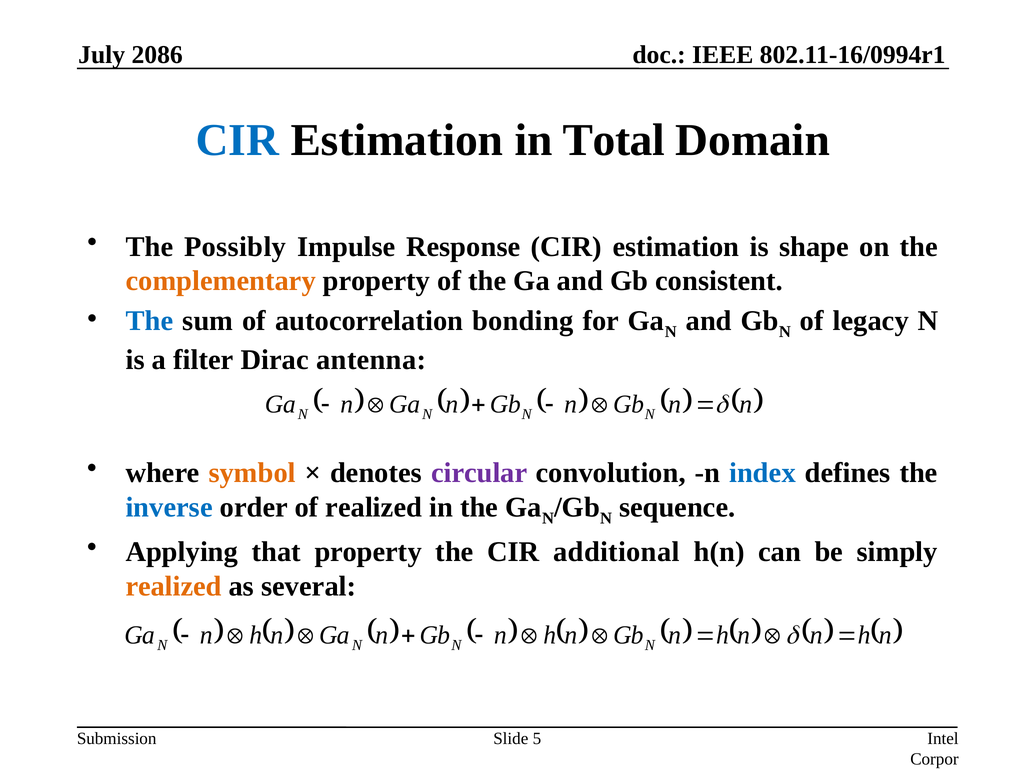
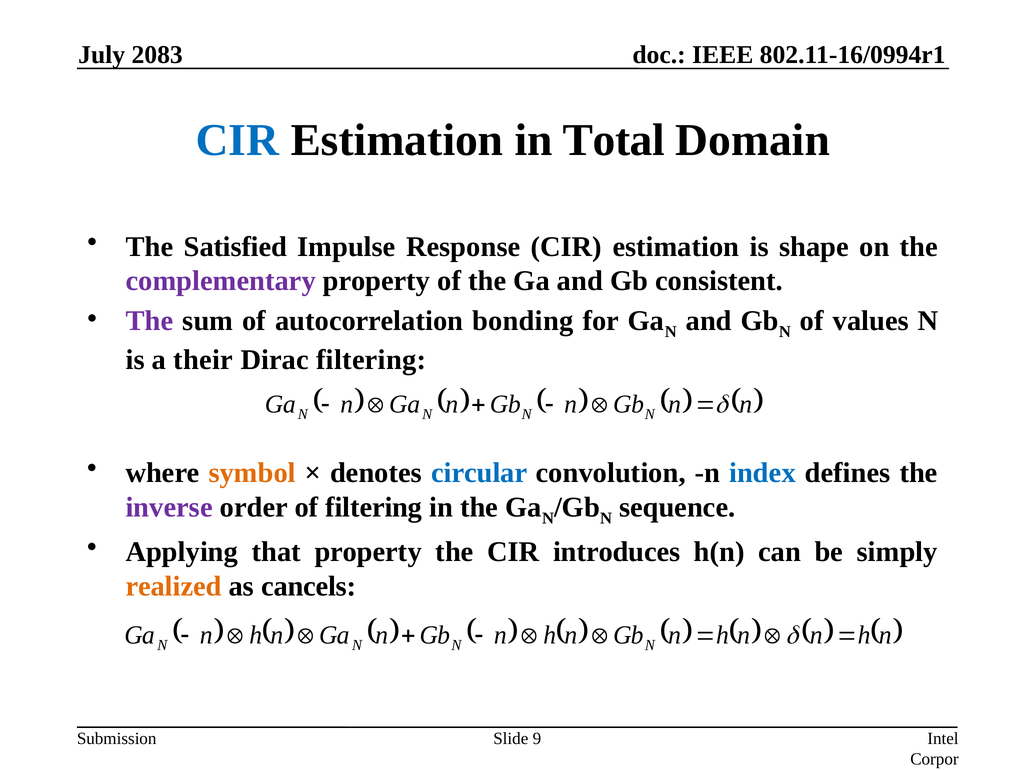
2086: 2086 -> 2083 (157, 55)
Possibly: Possibly -> Satisfied (235, 247)
complementary colour: orange -> purple (221, 281)
The colour: blue -> purple (150, 321)
legacy: legacy -> values (871, 321)
filter: filter -> their (203, 360)
Dirac antenna: antenna -> filtering (371, 360)
circular colour: purple -> blue (479, 473)
inverse colour: blue -> purple (169, 507)
of realized: realized -> filtering (374, 507)
additional: additional -> introduces (617, 552)
several: several -> cancels (309, 586)
5: 5 -> 9 (537, 738)
